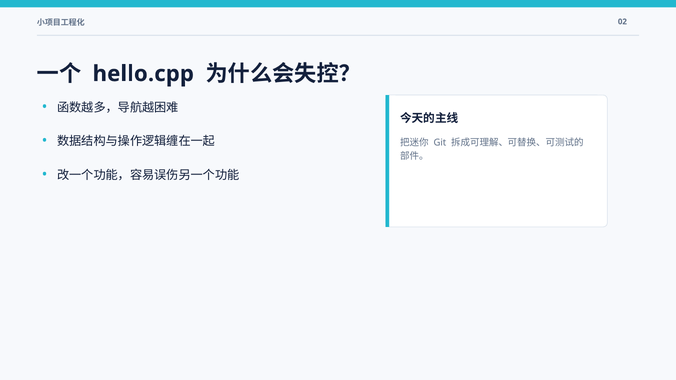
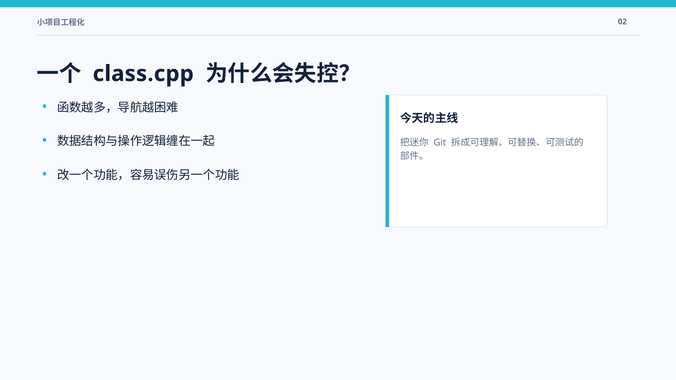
hello.cpp: hello.cpp -> class.cpp (143, 74)
